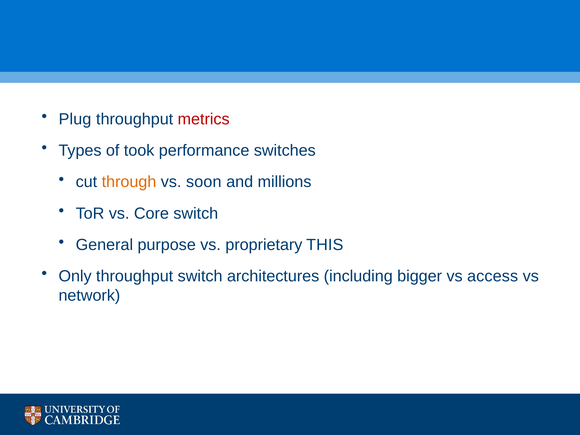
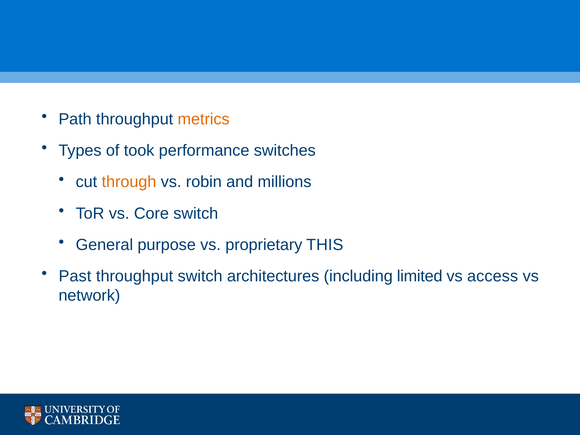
Plug: Plug -> Path (75, 119)
metrics colour: red -> orange (204, 119)
soon: soon -> robin (204, 182)
Only: Only -> Past (75, 276)
bigger: bigger -> limited (420, 276)
